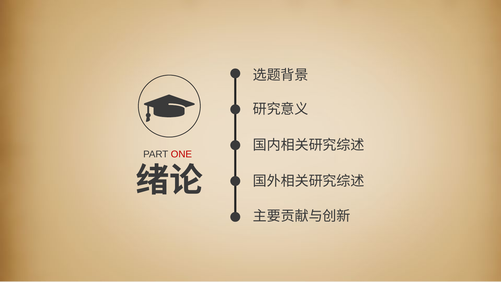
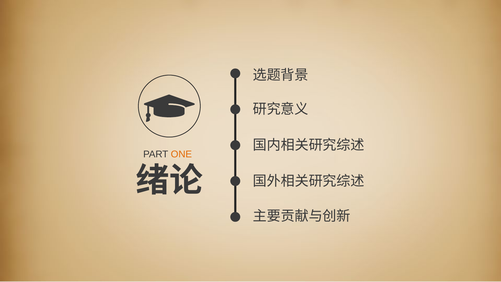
ONE colour: red -> orange (181, 154)
